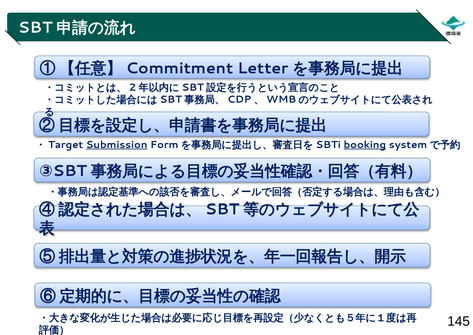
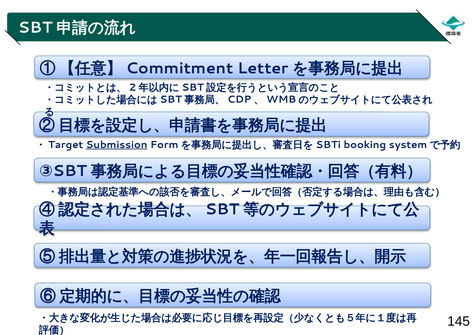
booking underline: present -> none (365, 145)
